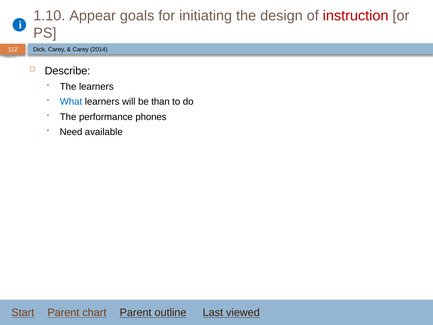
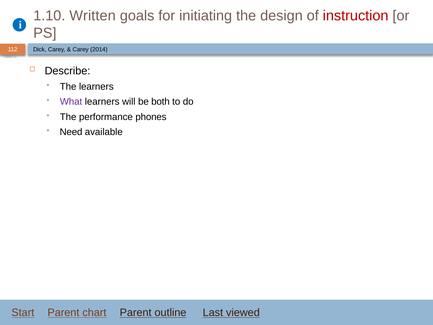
Appear: Appear -> Written (93, 16)
What colour: blue -> purple (71, 102)
than: than -> both (161, 102)
